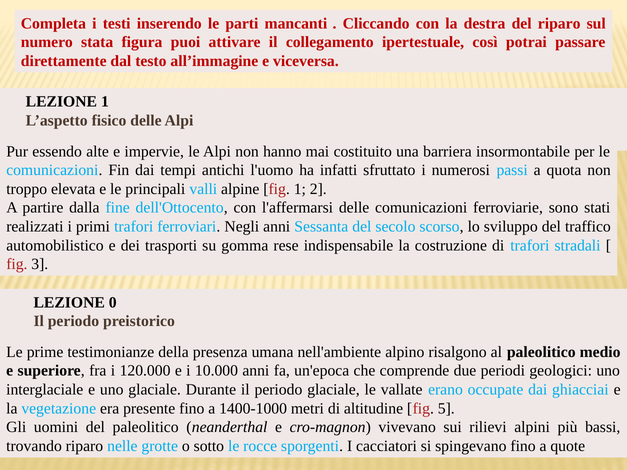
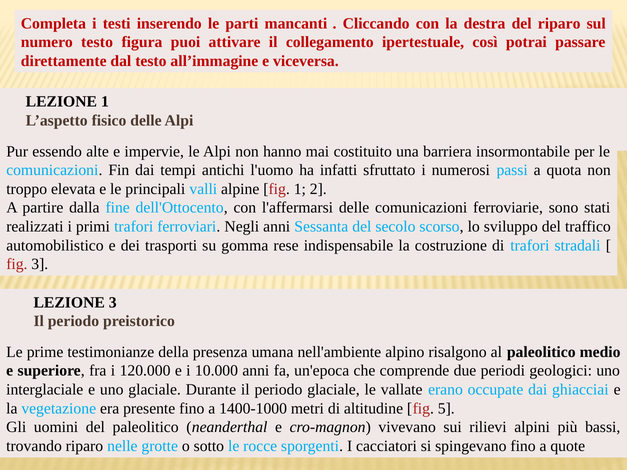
numero stata: stata -> testo (97, 42)
LEZIONE 0: 0 -> 3 (113, 303)
